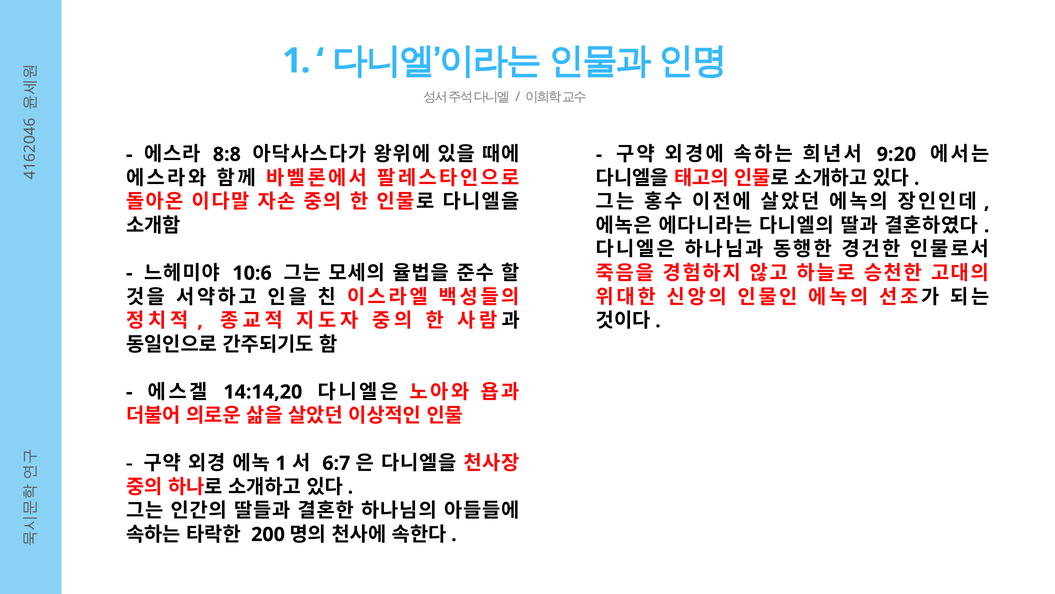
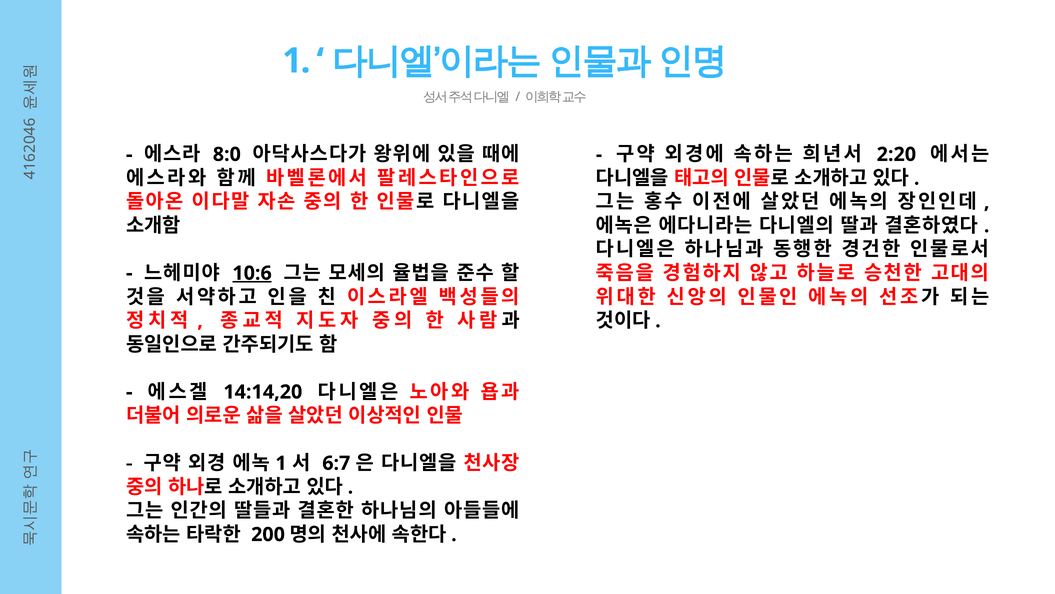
8:8: 8:8 -> 8:0 (227, 154)
9:20: 9:20 -> 2:20 (896, 154)
10:6 underline: none -> present (252, 273)
